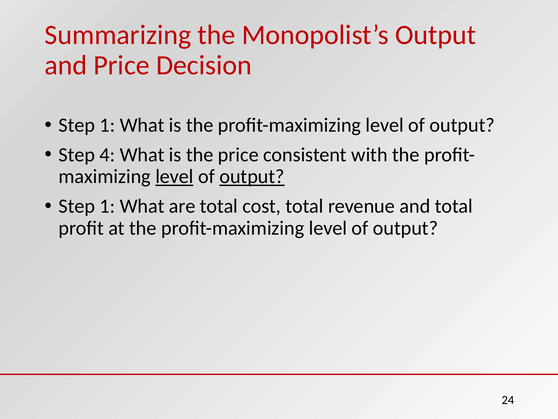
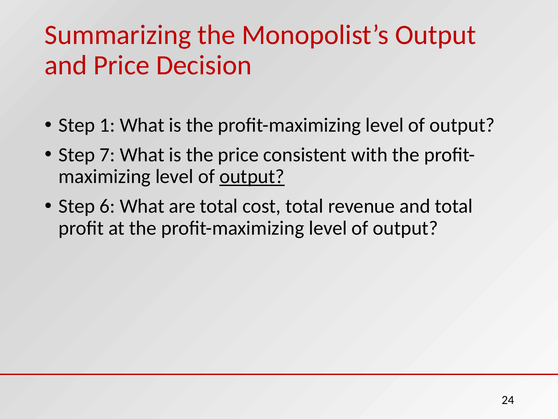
4: 4 -> 7 (107, 155)
level underline: present -> none (174, 176)
1: 1 -> 6 (107, 206)
